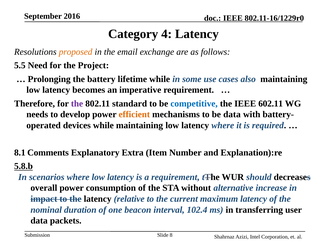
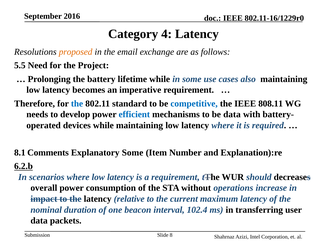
the colour: purple -> blue (77, 104)
602.11: 602.11 -> 808.11 (271, 104)
efficient colour: orange -> blue (134, 115)
Explanatory Extra: Extra -> Some (133, 153)
5.8.b: 5.8.b -> 6.2.b (23, 166)
alternative: alternative -> operations (233, 188)
